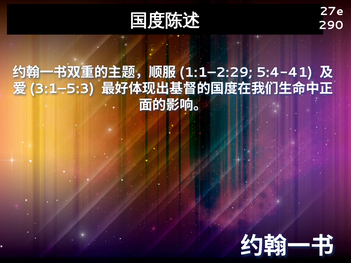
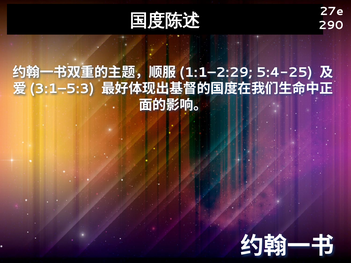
5:4-41: 5:4-41 -> 5:4-25 (284, 72)
